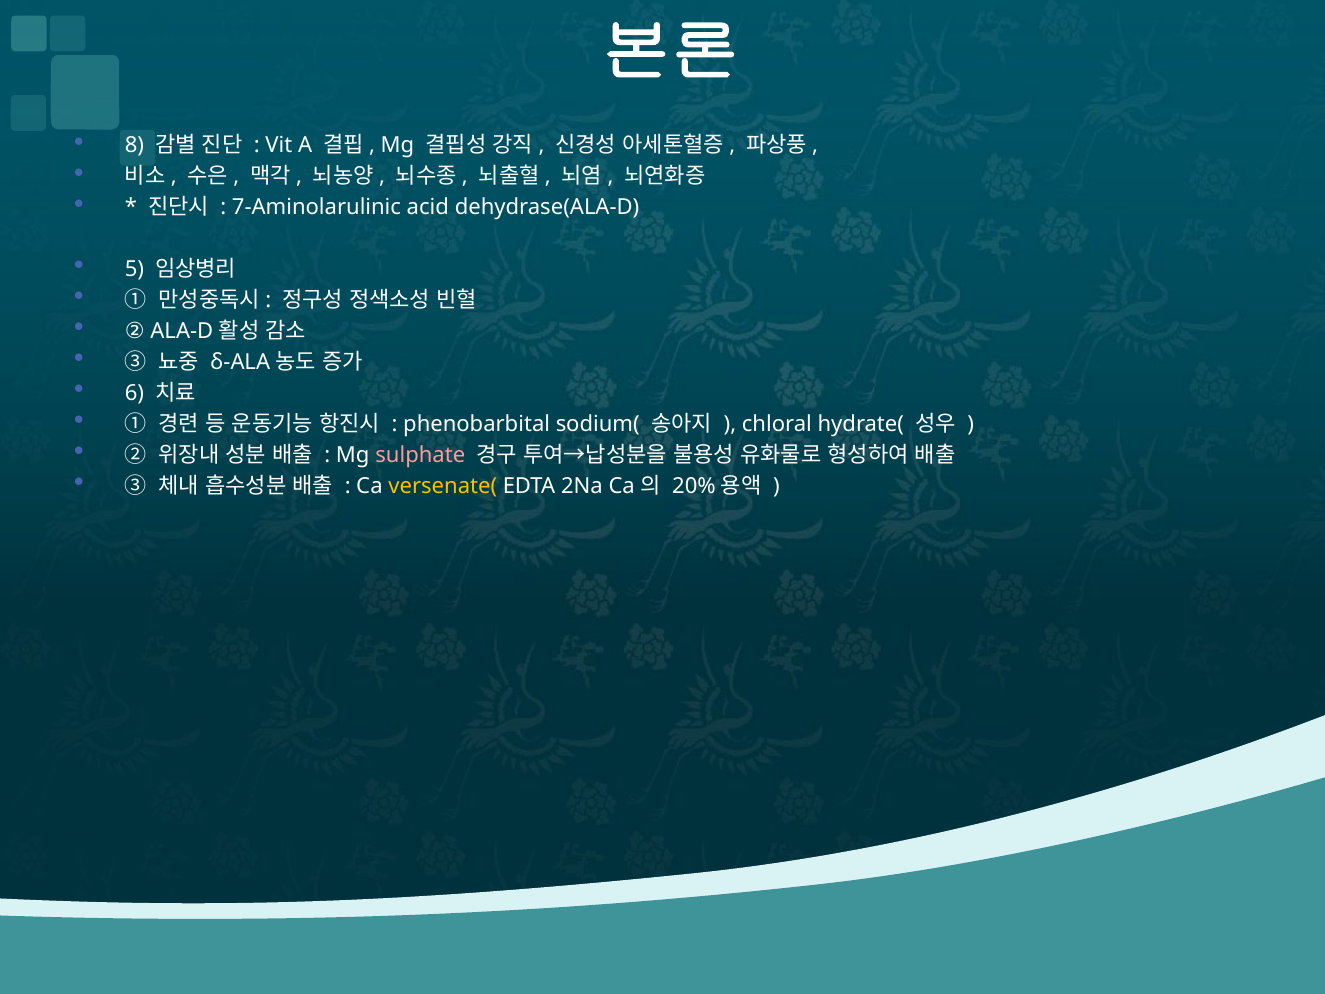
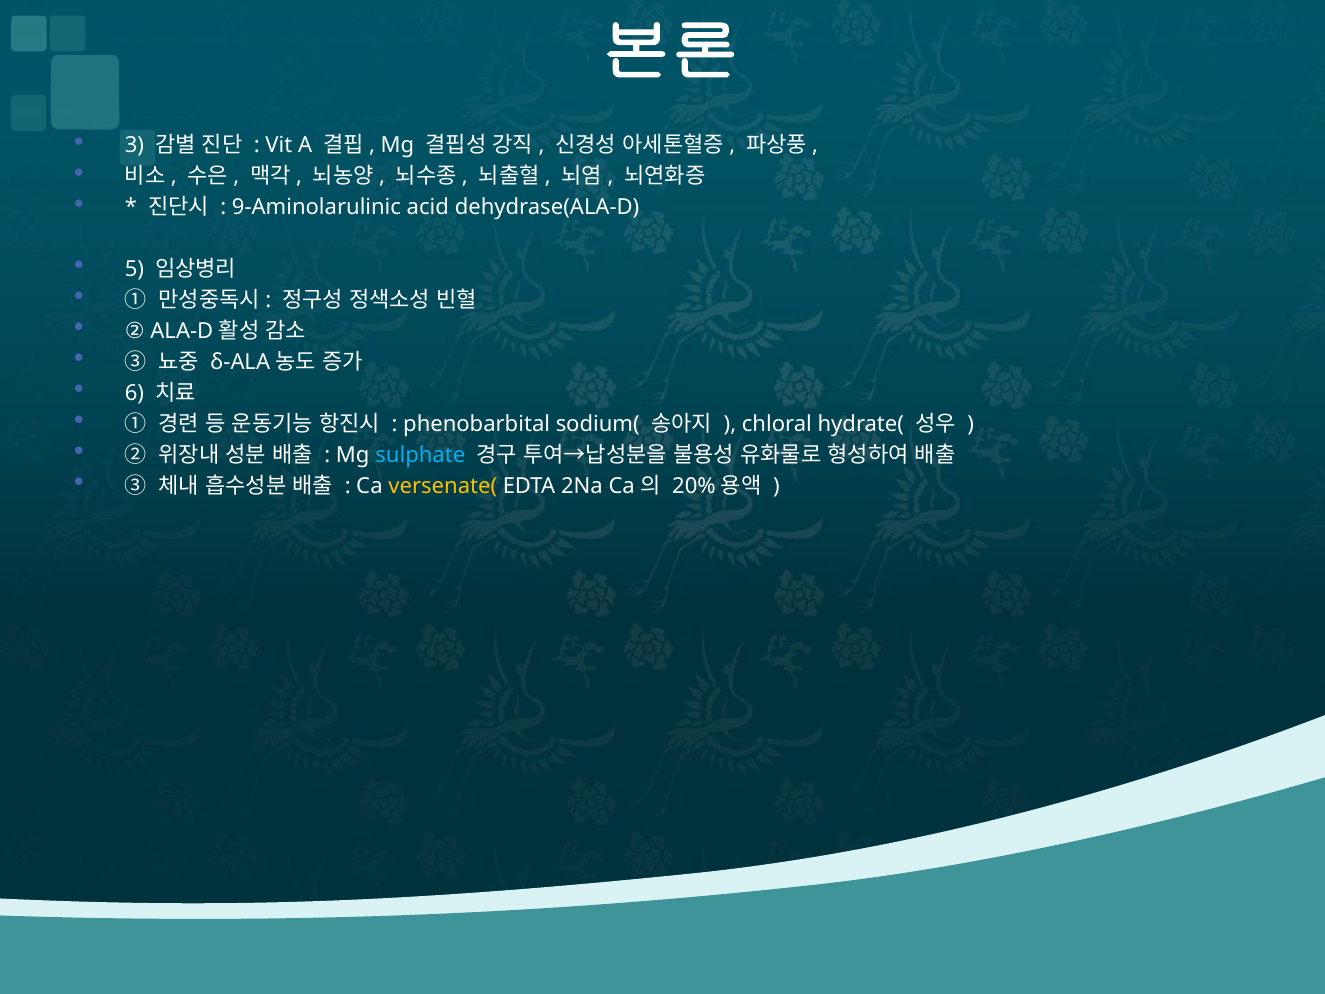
8: 8 -> 3 (134, 145)
7-Aminolarulinic: 7-Aminolarulinic -> 9-Aminolarulinic (316, 207)
sulphate colour: pink -> light blue (420, 455)
